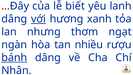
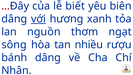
lanh: lanh -> biên (121, 6)
nhưng: nhưng -> nguồn (44, 32)
ngàn: ngàn -> sông (14, 45)
bánh underline: present -> none (14, 57)
